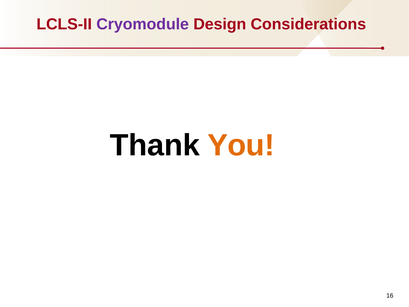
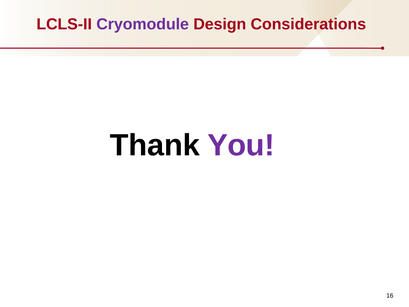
You colour: orange -> purple (241, 145)
